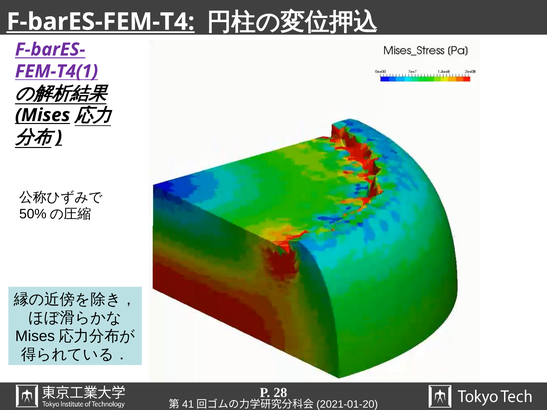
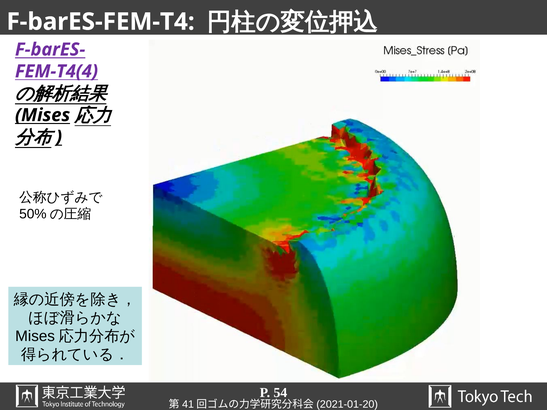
F-barES-FEM-T4 underline: present -> none (101, 22)
FEM-T4(1: FEM-T4(1 -> FEM-T4(4 (57, 71)
28: 28 -> 54 (280, 393)
